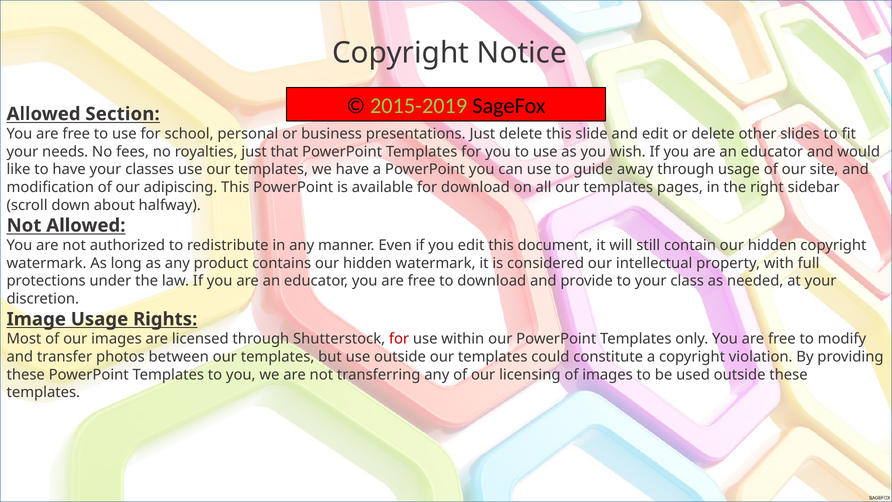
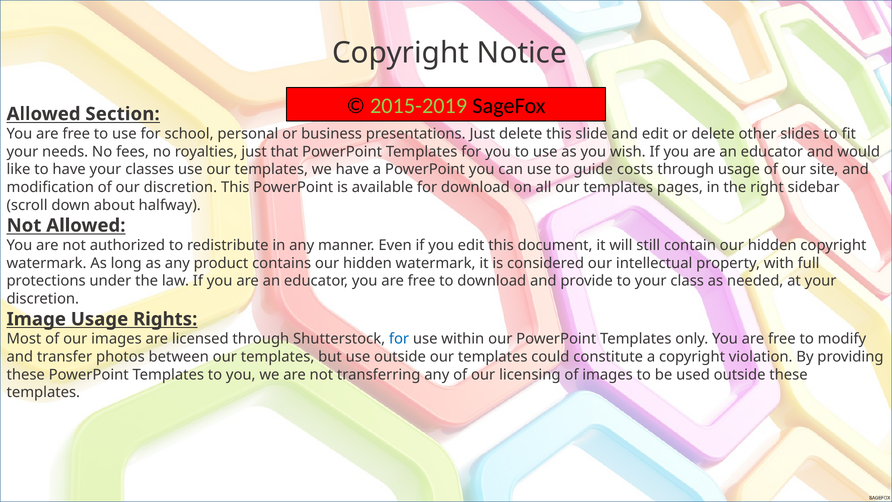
away: away -> costs (635, 169)
our adipiscing: adipiscing -> discretion (180, 187)
for colour: red -> blue (399, 339)
